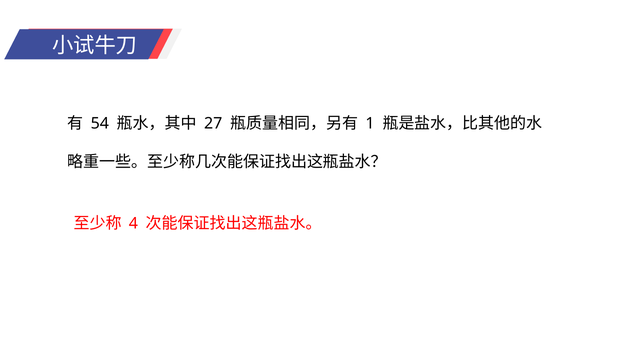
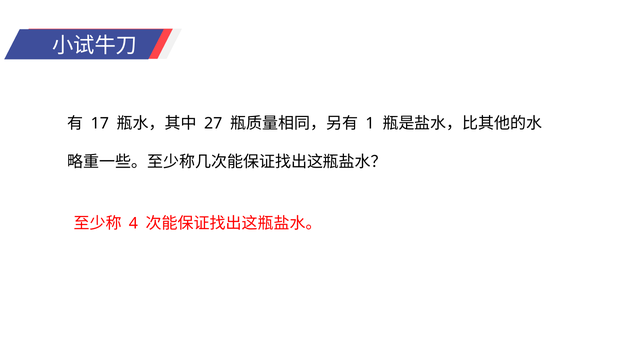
54: 54 -> 17 (100, 123)
